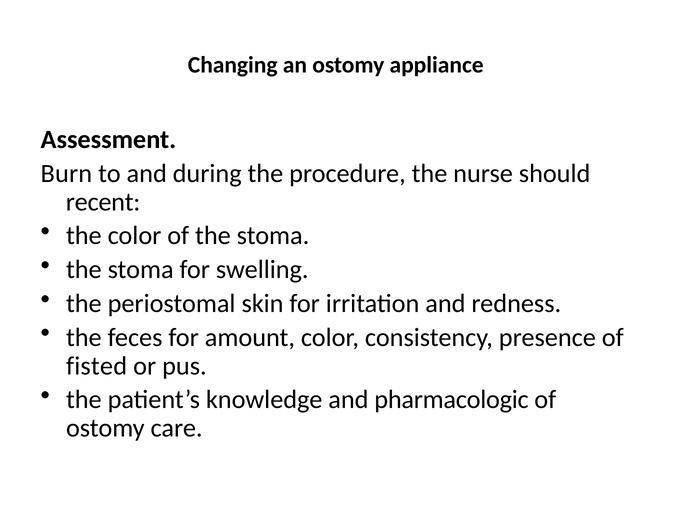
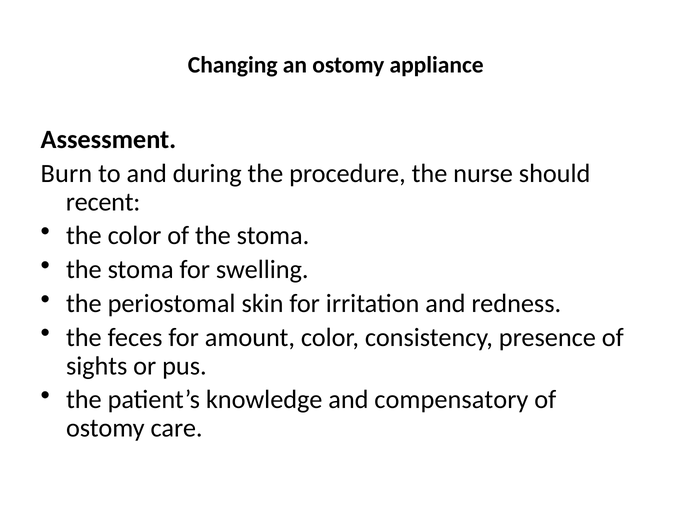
fisted: fisted -> sights (97, 366)
pharmacologic: pharmacologic -> compensatory (451, 399)
